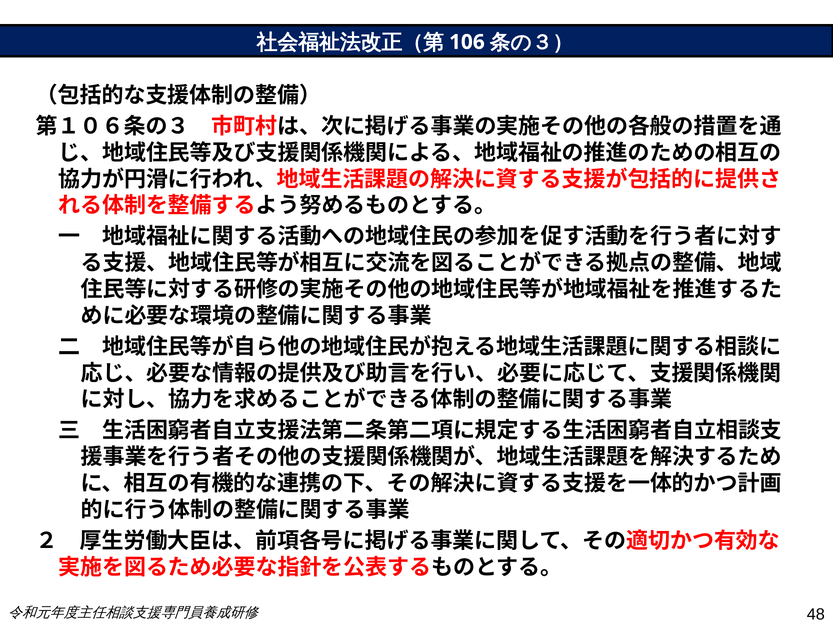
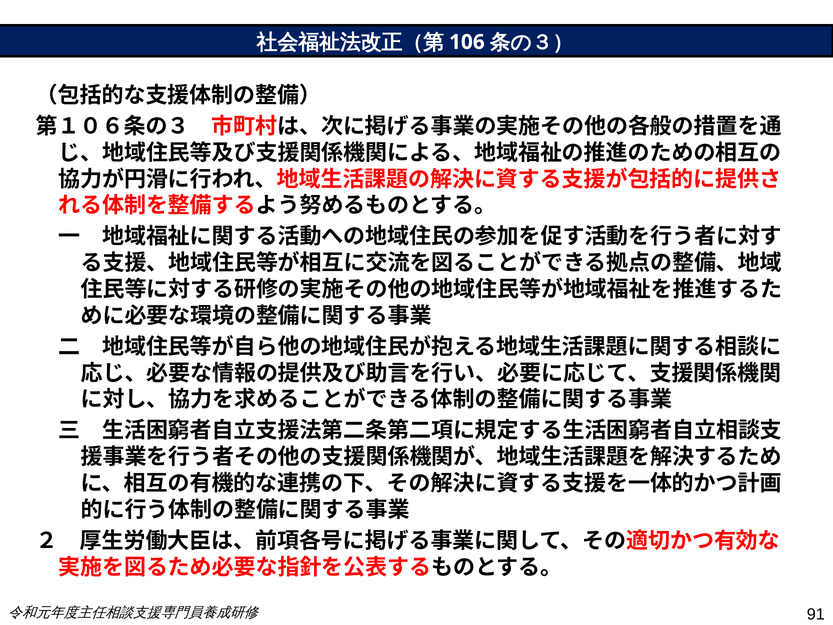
48: 48 -> 91 (816, 614)
